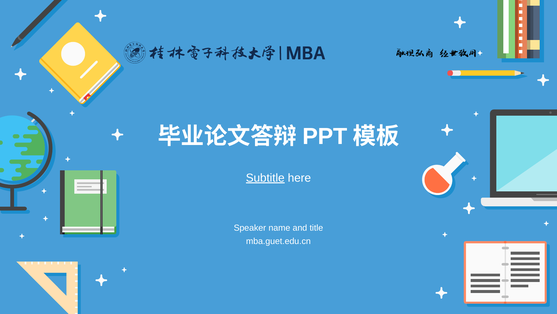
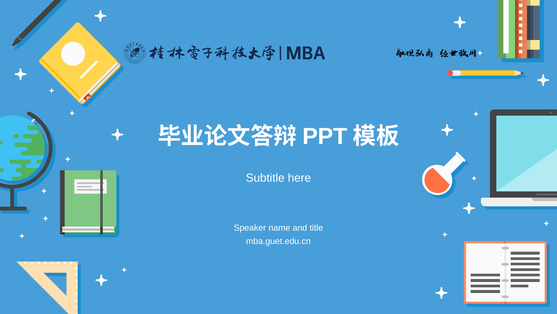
Subtitle underline: present -> none (265, 177)
